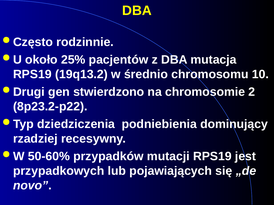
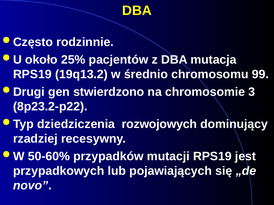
10: 10 -> 99 (260, 75)
2: 2 -> 3 (252, 92)
podniebienia: podniebienia -> rozwojowych (159, 124)
